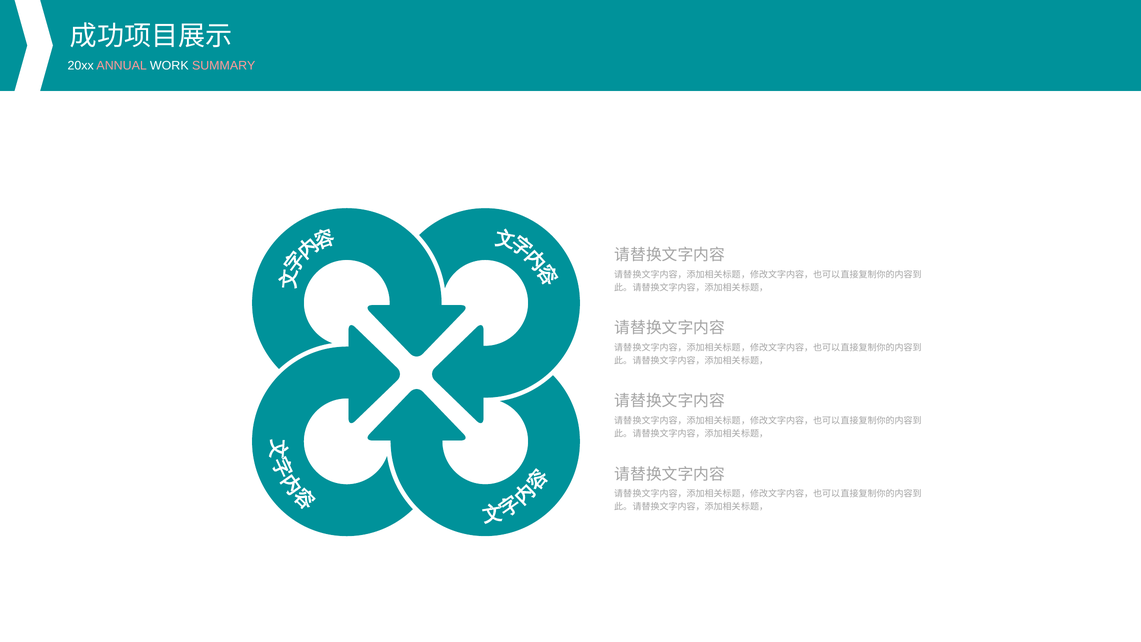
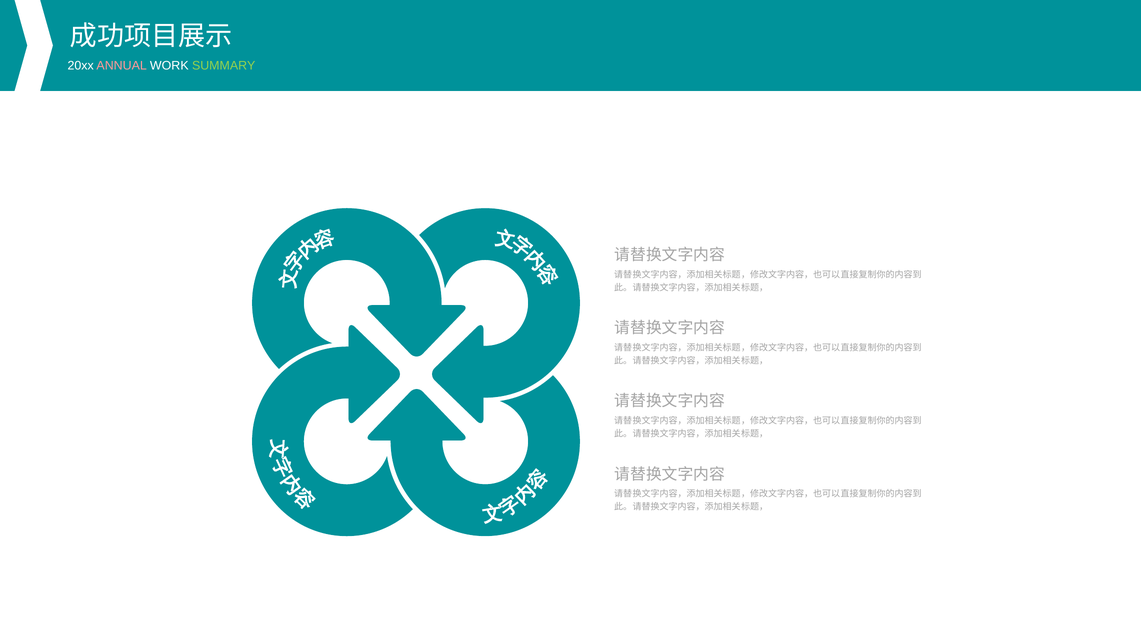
SUMMARY colour: pink -> light green (224, 66)
